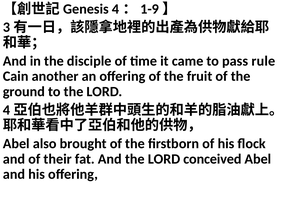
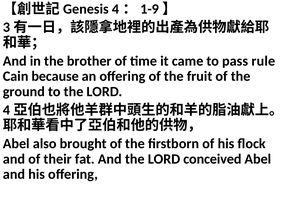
disciple: disciple -> brother (89, 61)
another: another -> because (55, 76)
